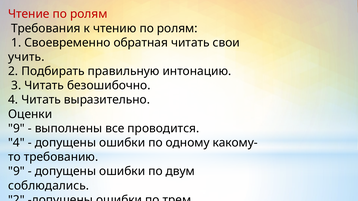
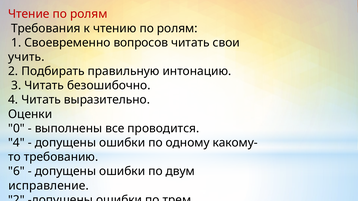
обратная: обратная -> вопросов (141, 43)
9: 9 -> 0 (16, 129)
9: 9 -> 6 (16, 172)
соблюдались: соблюдались -> исправление (49, 186)
